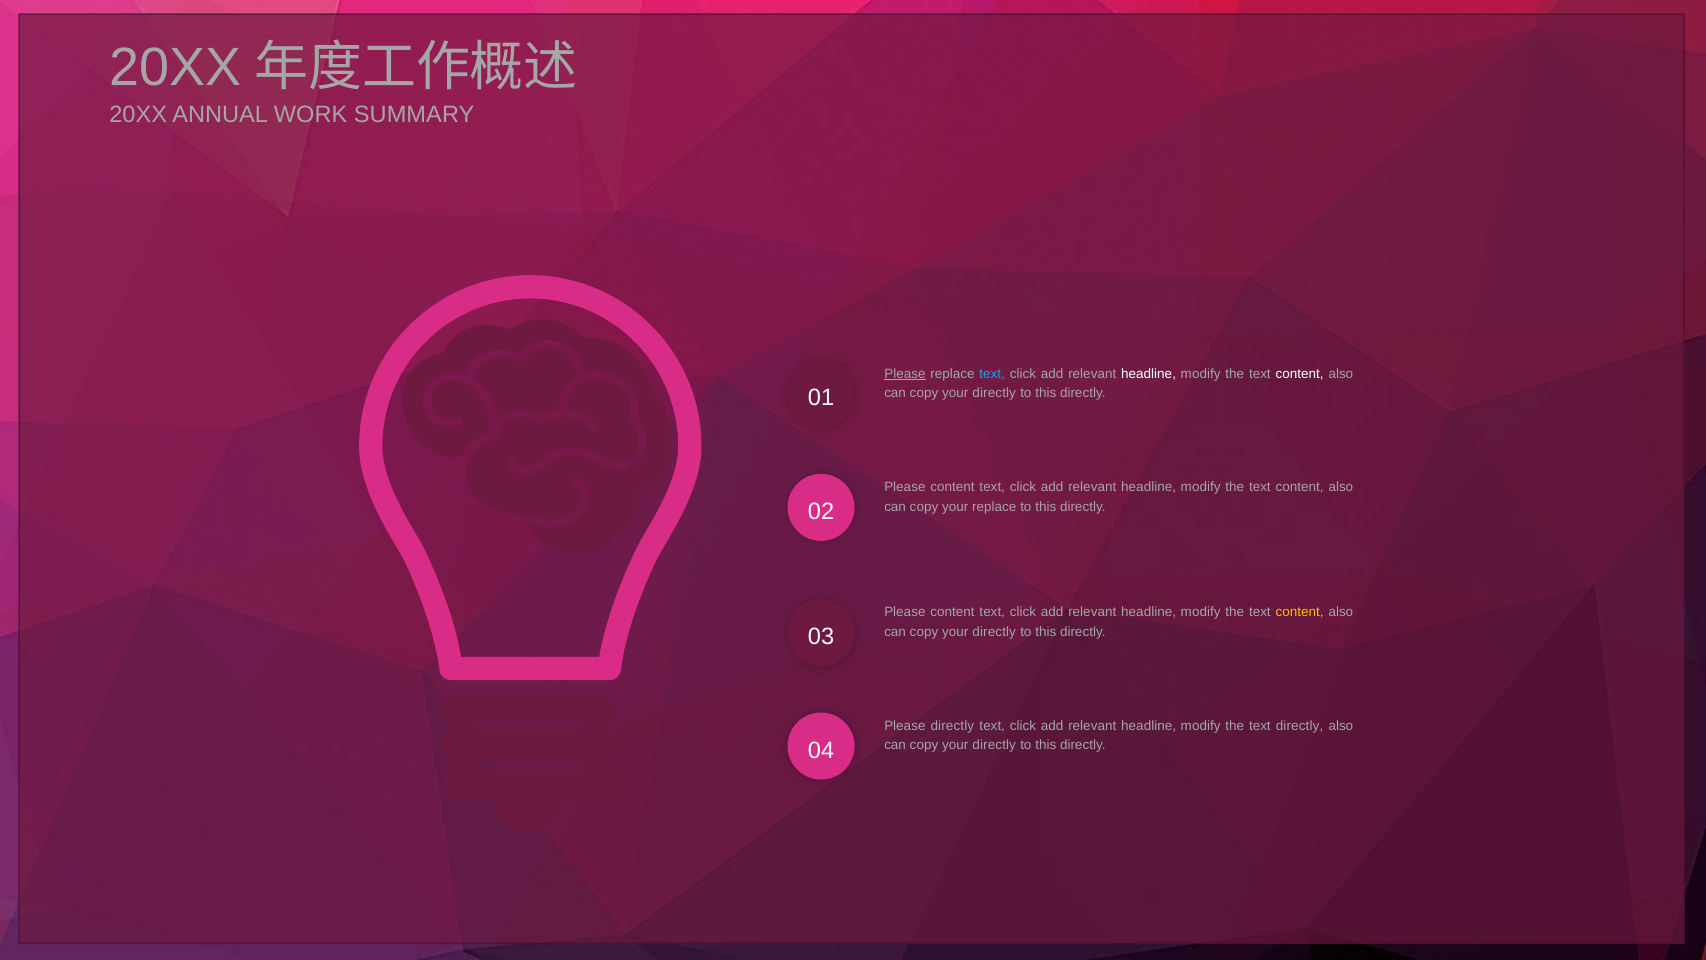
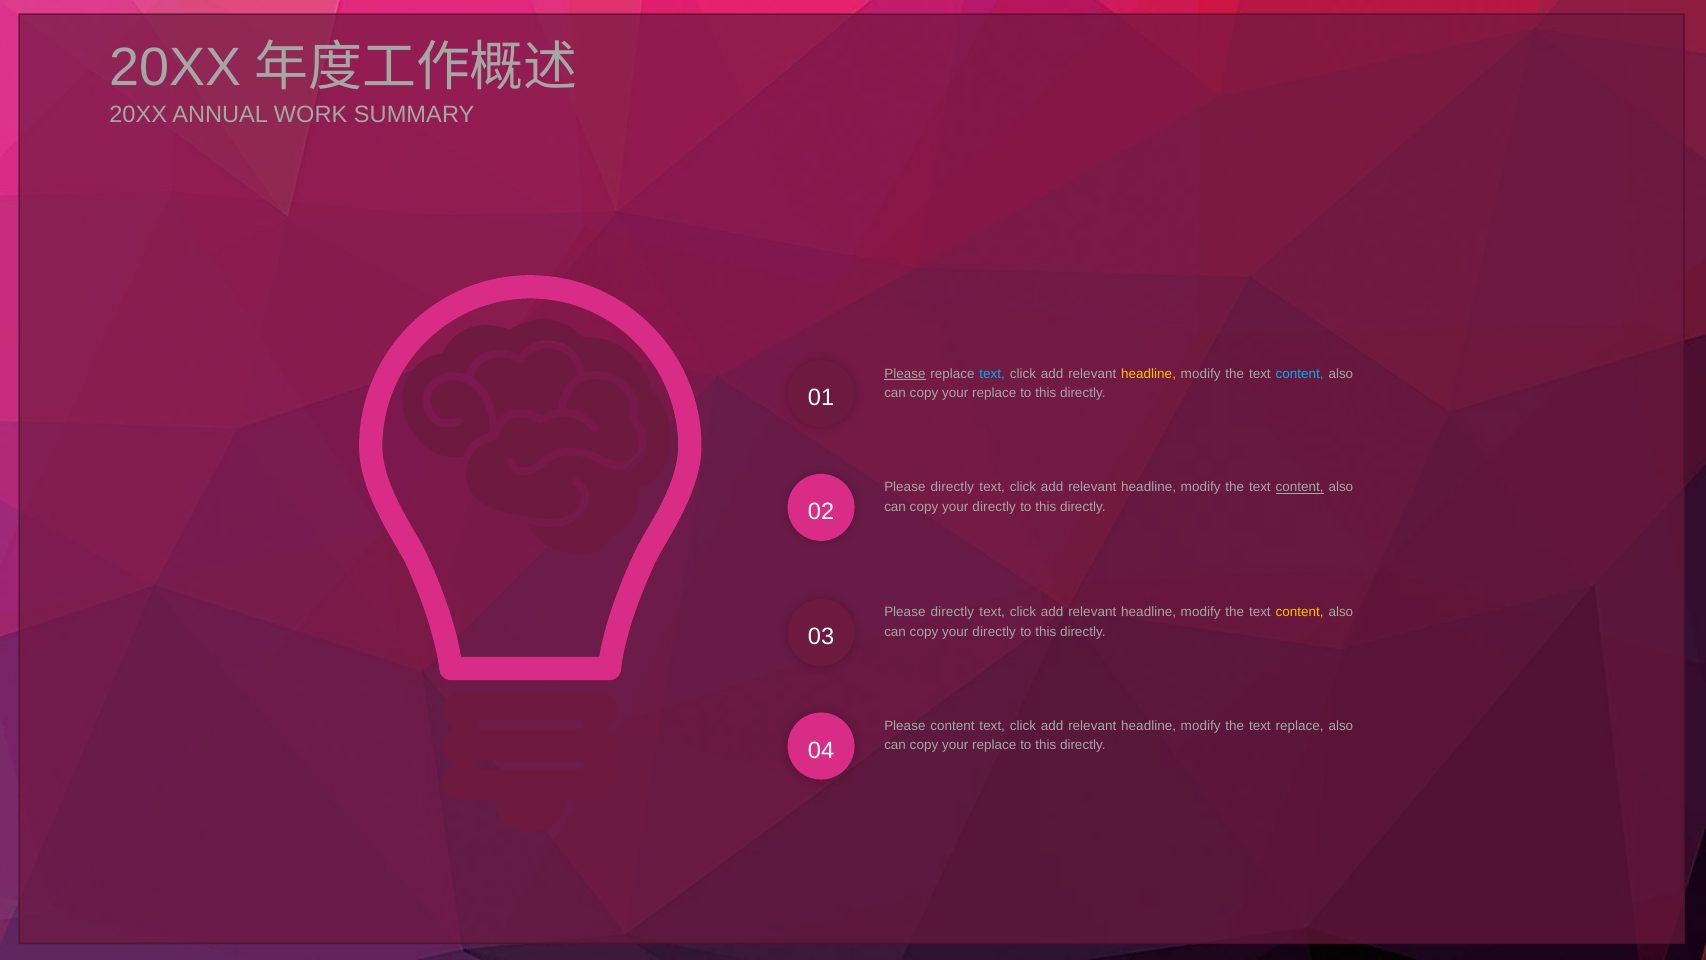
headline colour: white -> yellow (1149, 373)
content colour: white -> light blue (1300, 373)
directly: directly -> replace (994, 393)
content: content -> directly (952, 487)
content underline: none -> present (1300, 487)
replace: replace -> directly (994, 507)
content: content -> directly (952, 612)
Please directly: directly -> content (952, 726)
text directly: directly -> replace (1300, 726)
directly: directly -> replace (994, 745)
